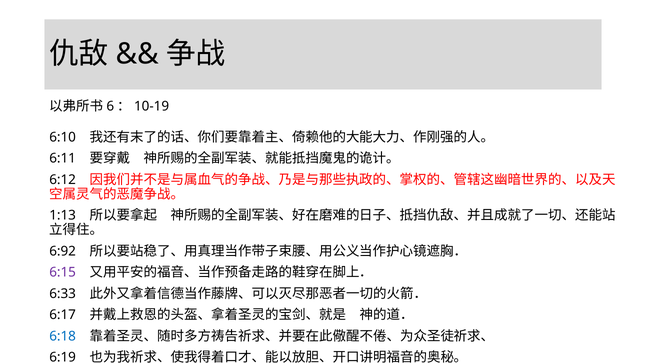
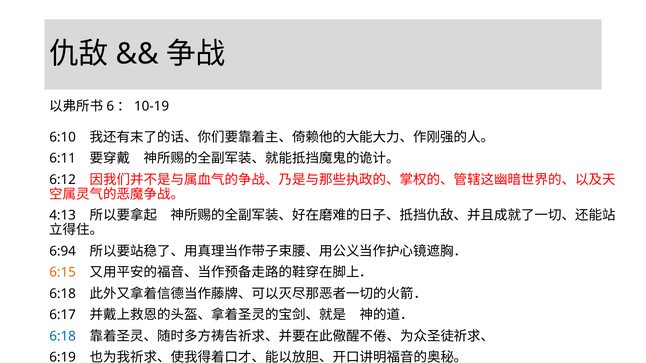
1:13: 1:13 -> 4:13 (63, 216)
6:92: 6:92 -> 6:94 (63, 251)
6:15 colour: purple -> orange (63, 273)
6:33: 6:33 -> 6:18 (63, 294)
